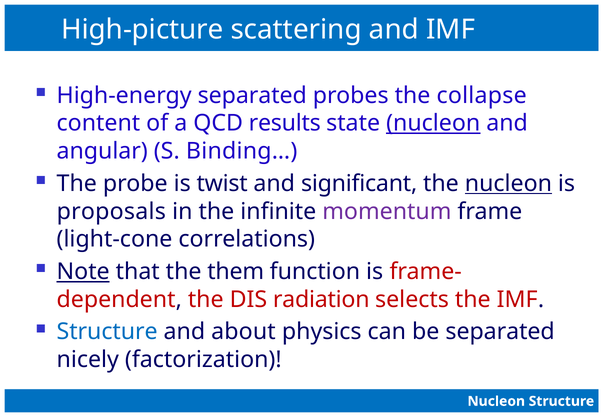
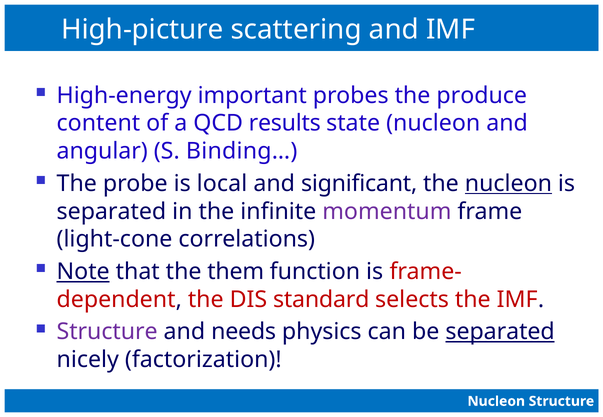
High-energy separated: separated -> important (252, 96)
collapse: collapse -> produce (482, 96)
nucleon underline: present -> none (433, 123)
twist: twist -> local (222, 184)
proposals: proposals -> separated (111, 212)
radiation: radiation -> standard (321, 300)
Structure colour: blue -> purple (107, 332)
about: about -> needs (244, 332)
separated underline: none -> present (500, 332)
